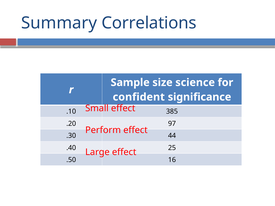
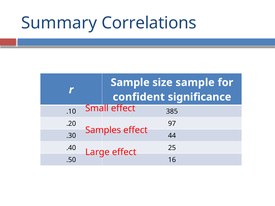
size science: science -> sample (195, 83)
Perform: Perform -> Samples (103, 130)
